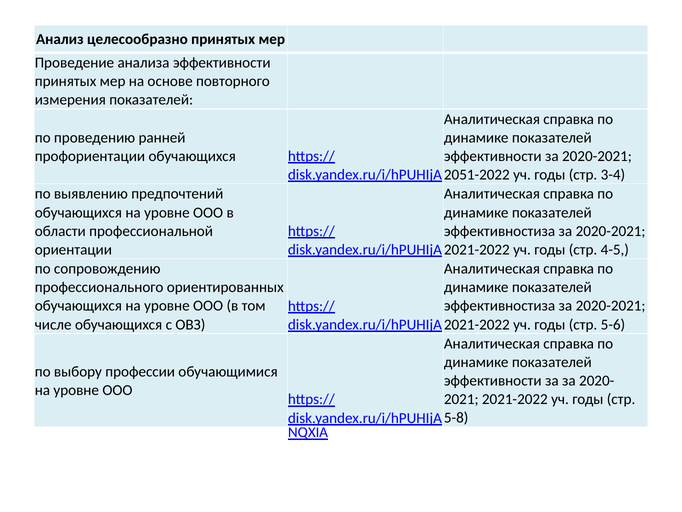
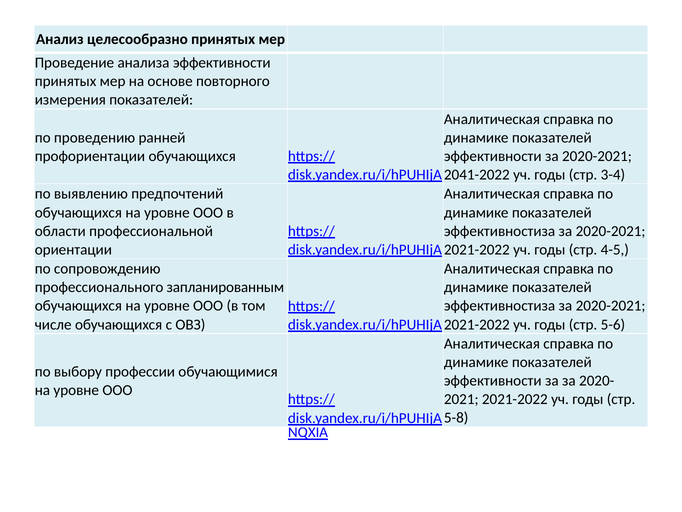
2051-2022: 2051-2022 -> 2041-2022 (477, 175)
ориентированных: ориентированных -> запланированным (225, 287)
